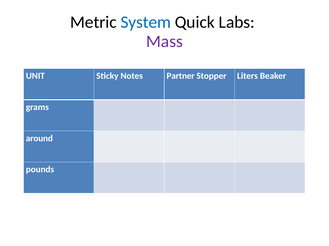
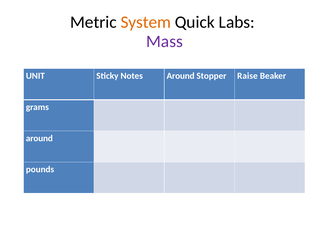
System colour: blue -> orange (146, 22)
Notes Partner: Partner -> Around (181, 76)
Liters: Liters -> Raise (247, 76)
